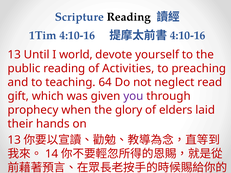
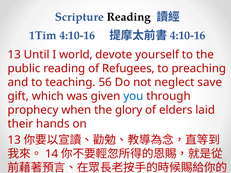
Activities: Activities -> Refugees (128, 68)
64: 64 -> 56 (105, 82)
read: read -> save (210, 82)
you colour: purple -> blue (133, 96)
